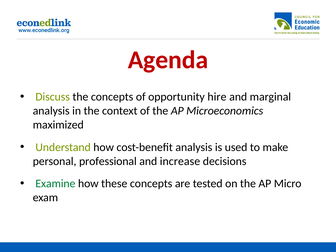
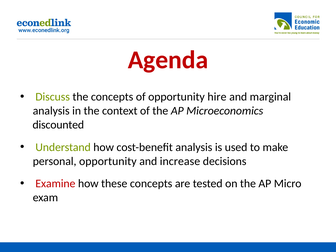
maximized: maximized -> discounted (58, 125)
personal professional: professional -> opportunity (108, 161)
Examine colour: green -> red (55, 184)
